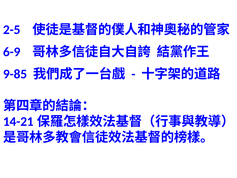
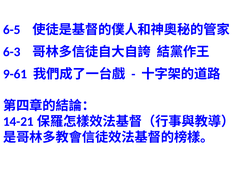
2-5: 2-5 -> 6-5 (12, 30)
6-9: 6-9 -> 6-3 (12, 52)
9-85: 9-85 -> 9-61 (15, 74)
